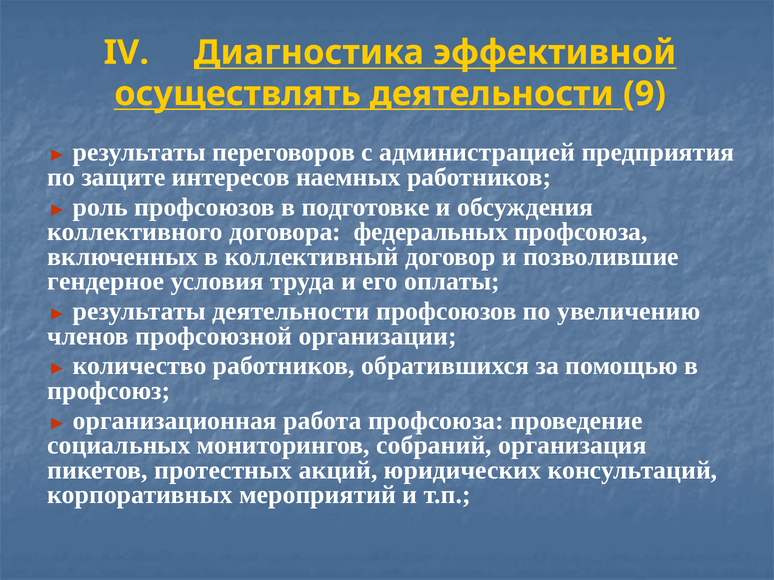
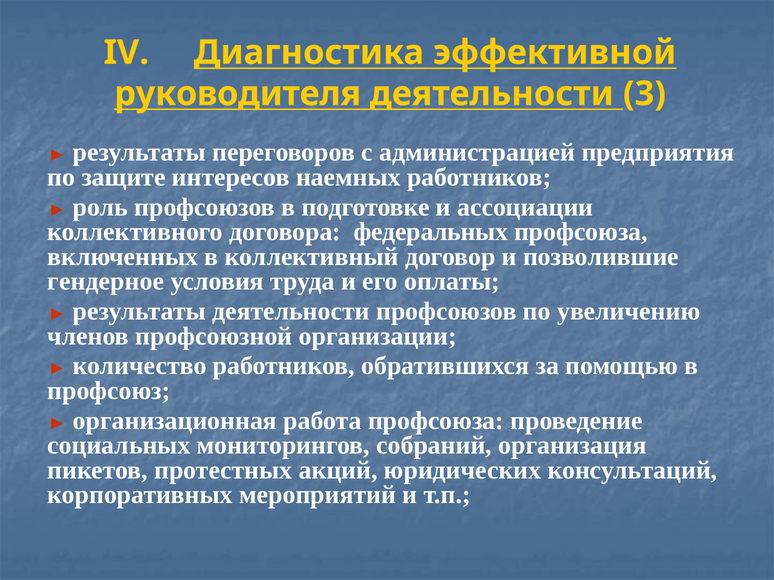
осуществлять: осуществлять -> руководителя (238, 94)
9: 9 -> 3 (644, 94)
обсуждения: обсуждения -> ассоциации (525, 207)
